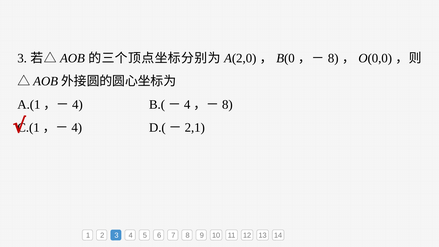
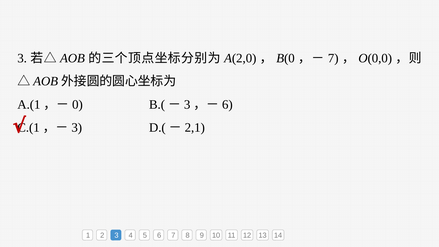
8: 8 -> 7 (333, 58)
4: 4 -> 0 (77, 104)
4: 4 -> 3 (187, 104)
8: 8 -> 6 (227, 104)
4: 4 -> 3 (77, 127)
